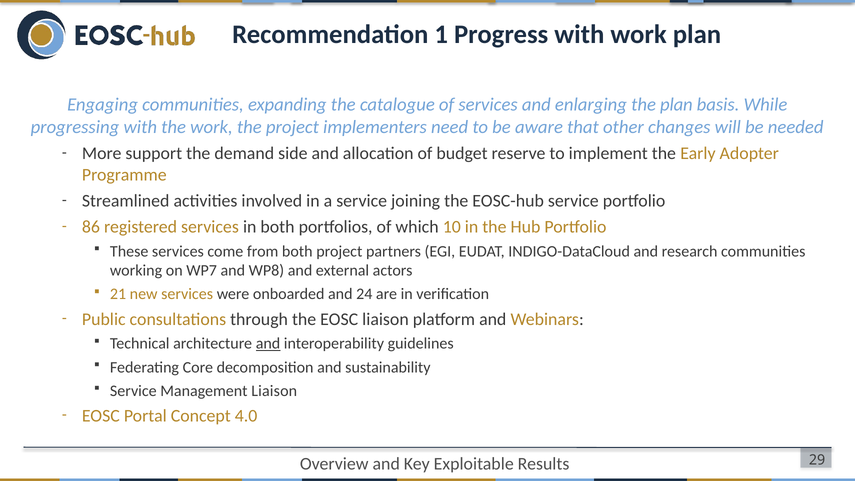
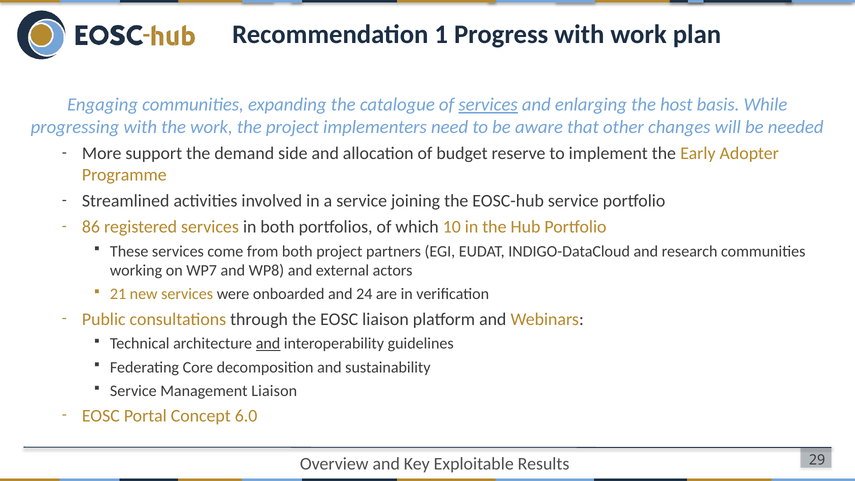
services underline: none -> present (488, 105)
the plan: plan -> host (676, 105)
4.0: 4.0 -> 6.0 (246, 416)
